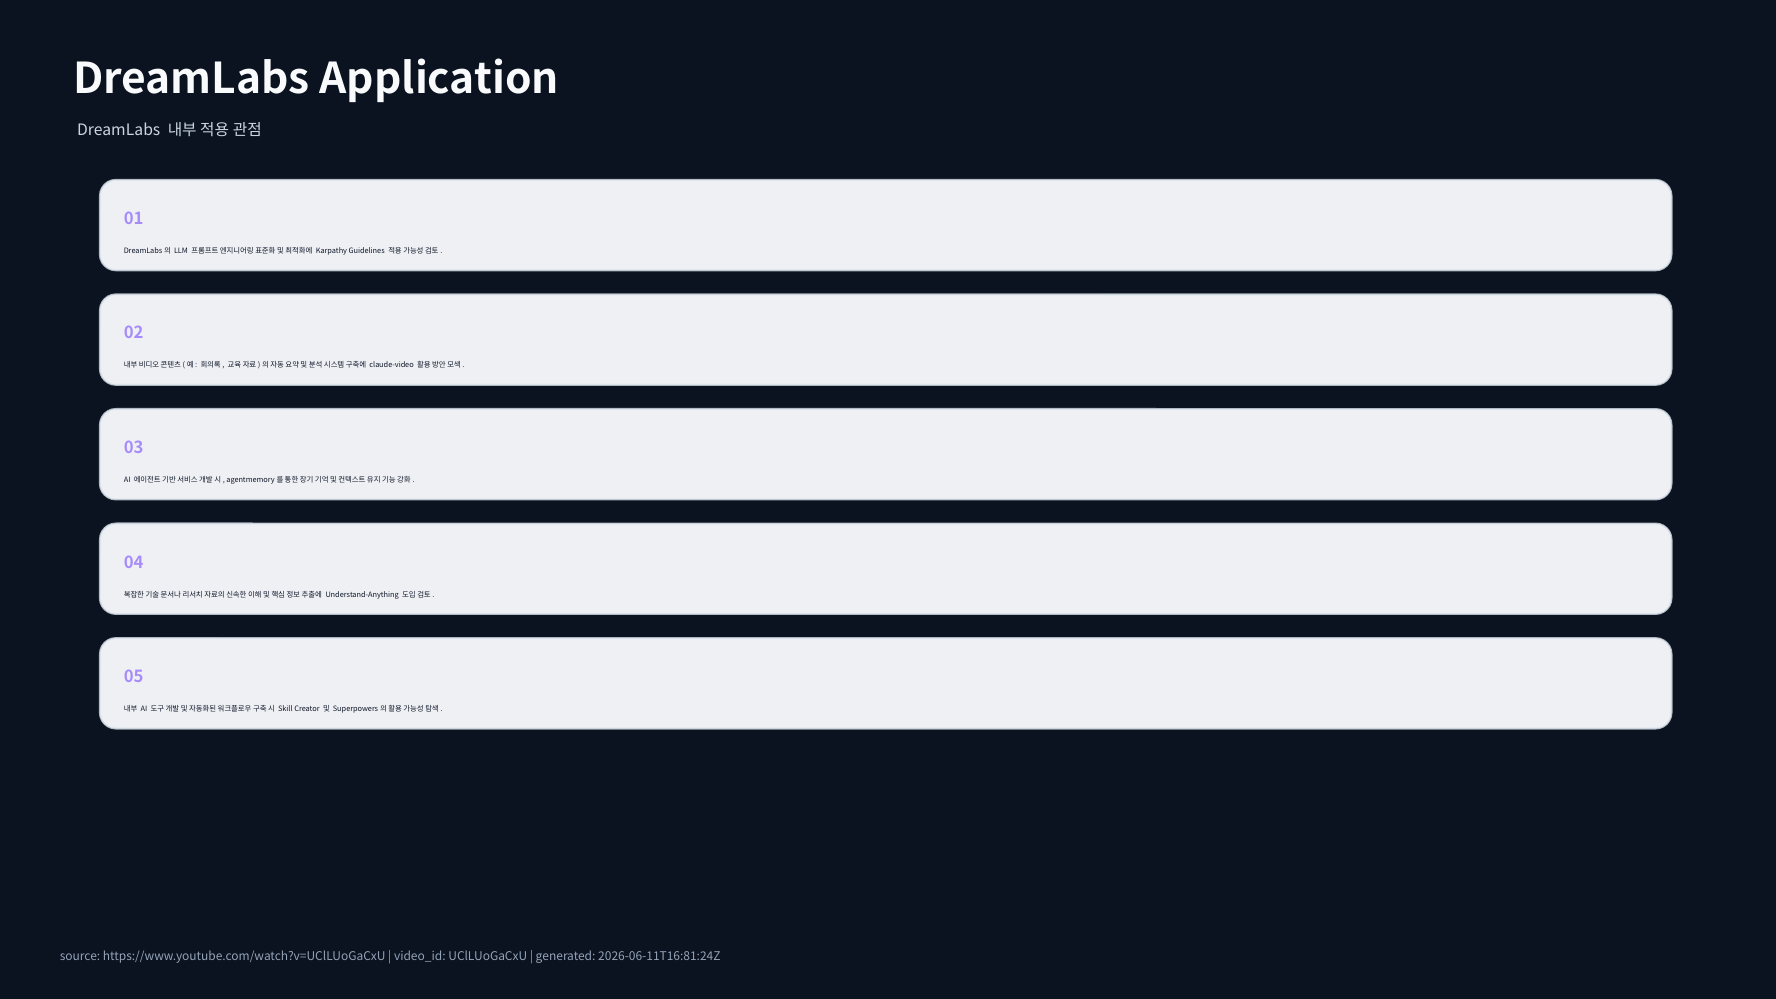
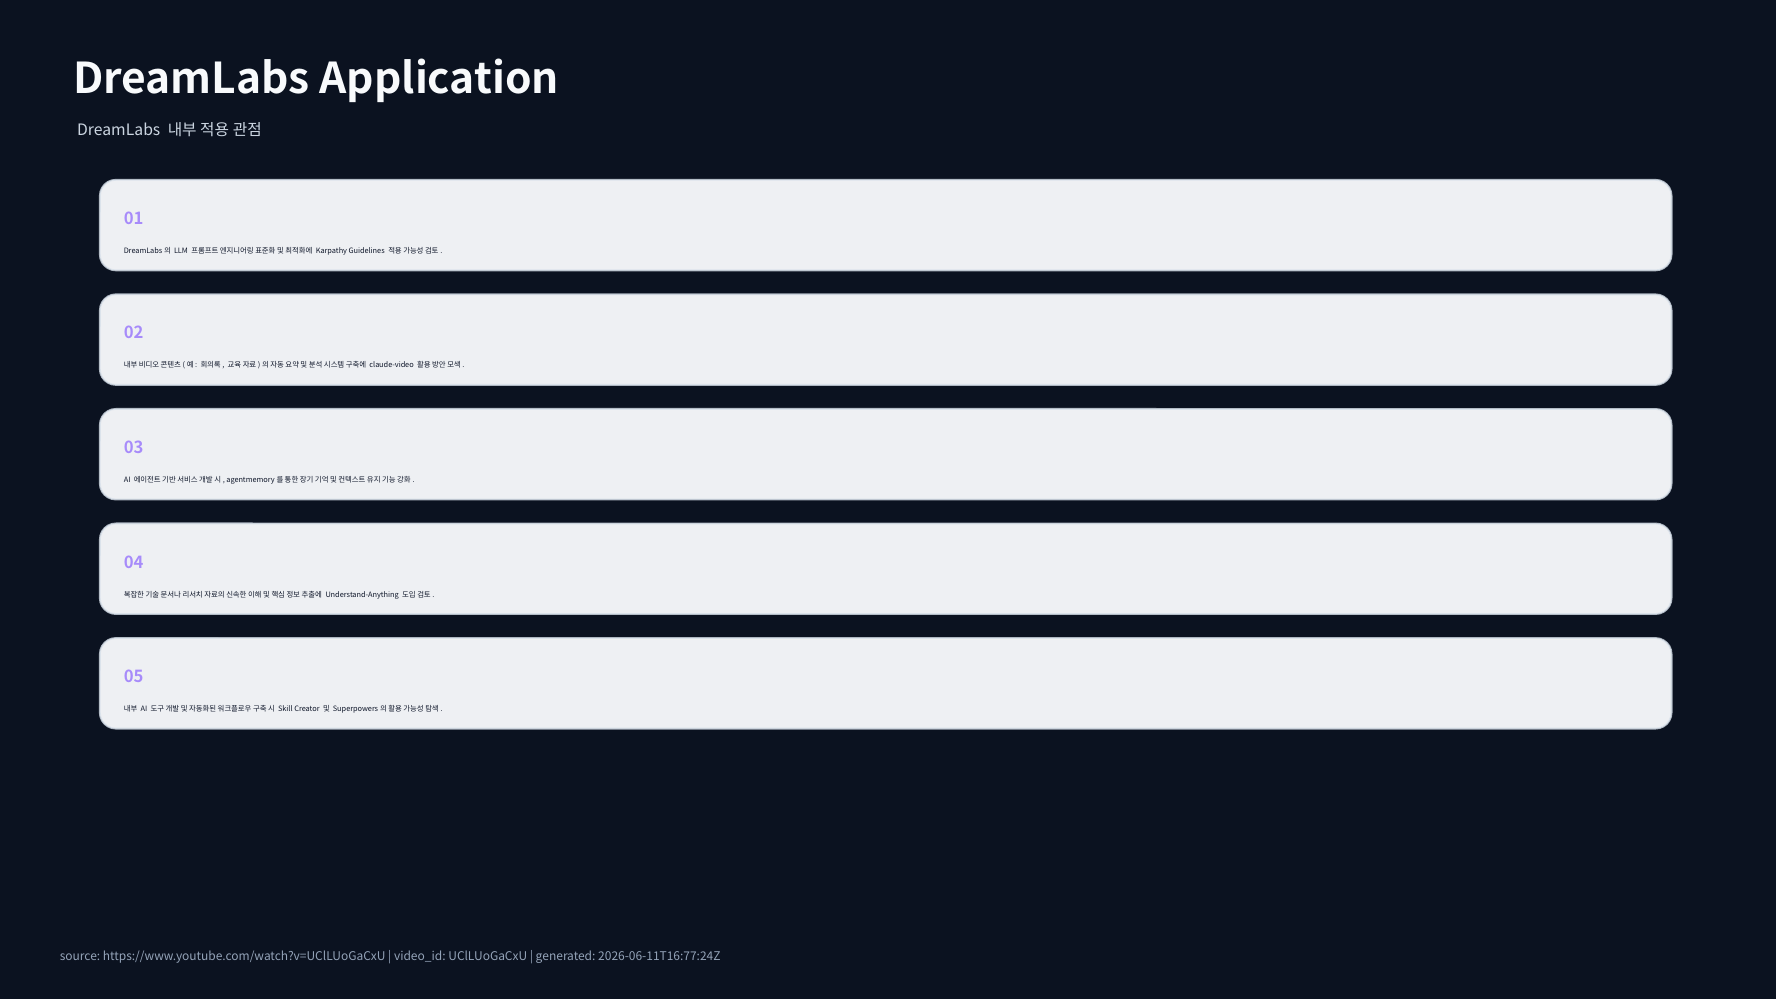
2026-06-11T16:81:24Z: 2026-06-11T16:81:24Z -> 2026-06-11T16:77:24Z (659, 957)
